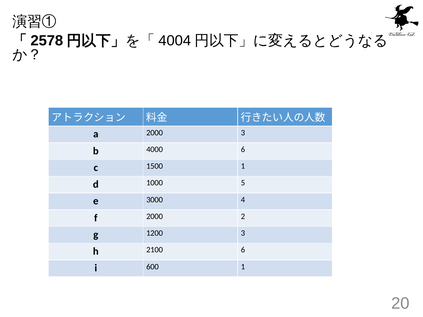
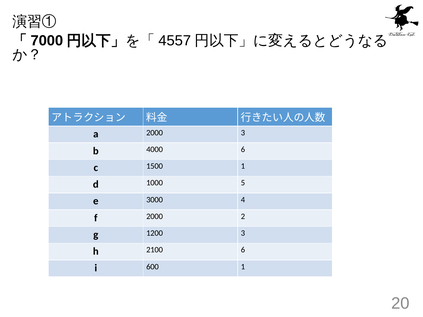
2578: 2578 -> 7000 (47, 41)
4004: 4004 -> 4557 (175, 41)
